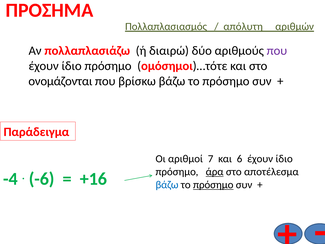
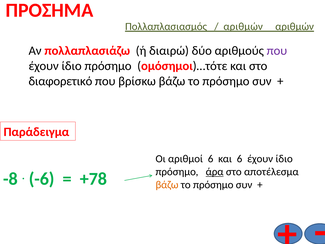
απόλυτη: απόλυτη -> αριθμών (243, 27)
ονομάζονται: ονομάζονται -> διαφορετικό (60, 81)
αριθμοί 7: 7 -> 6 (211, 159)
-4: -4 -> -8 (11, 179)
+16: +16 -> +78 (93, 179)
βάζω colour: blue -> orange (167, 185)
πρόσημο underline: present -> none (213, 185)
